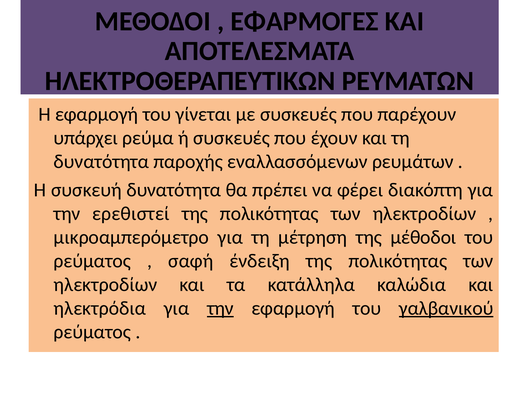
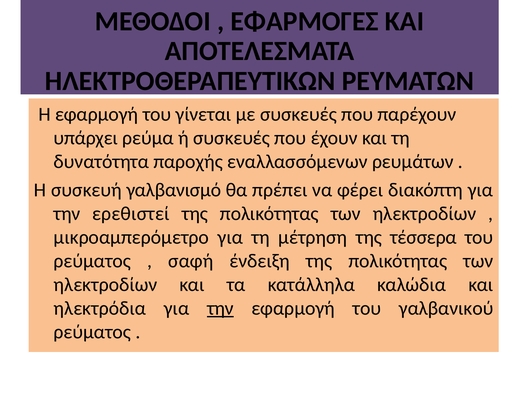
συσκευή δυνατότητα: δυνατότητα -> γαλβανισμό (174, 190)
μέθοδοι: μέθοδοι -> τέσσερα (423, 237)
γαλβανικού underline: present -> none (446, 308)
